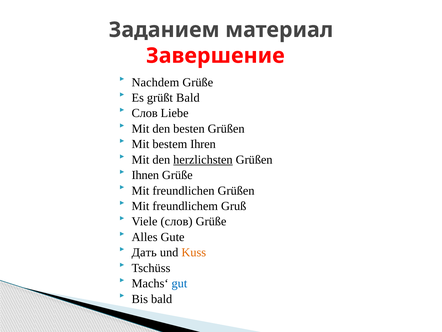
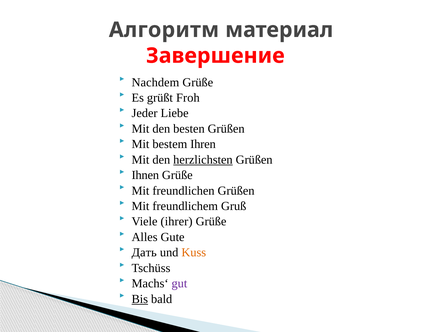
Заданием: Заданием -> Алгоритм (164, 30)
grüßt Bald: Bald -> Froh (188, 98)
Слов: Слов -> Jeder (145, 113)
Viele слов: слов -> ihrer (177, 221)
gut colour: blue -> purple (179, 283)
Bis underline: none -> present (140, 299)
